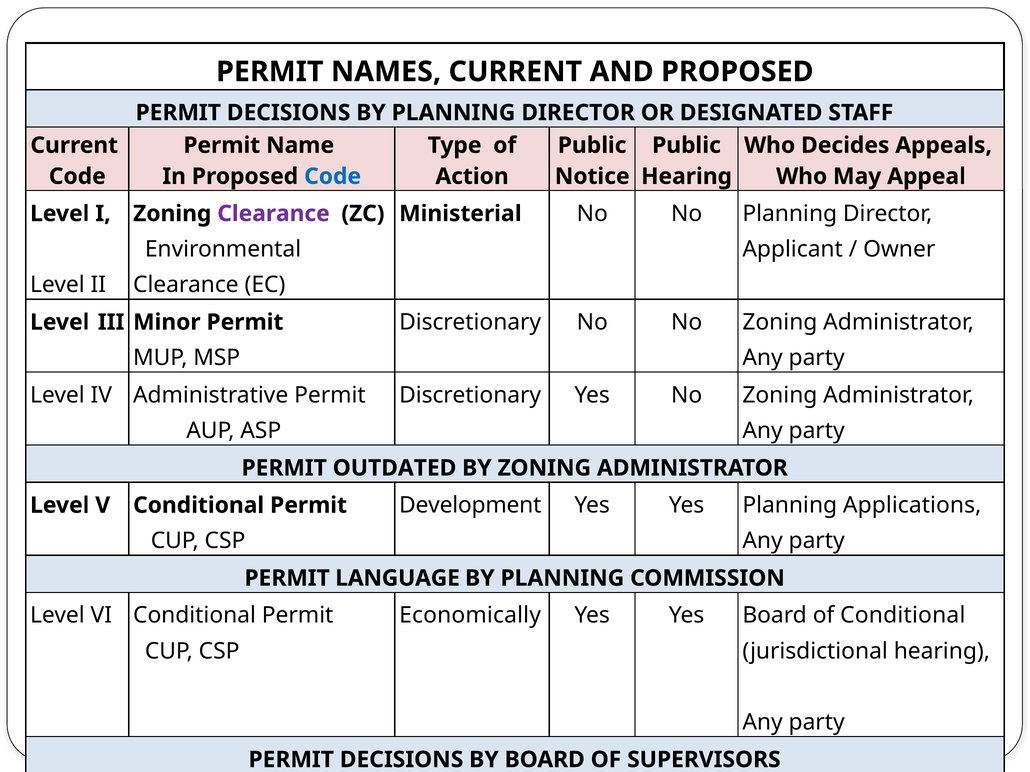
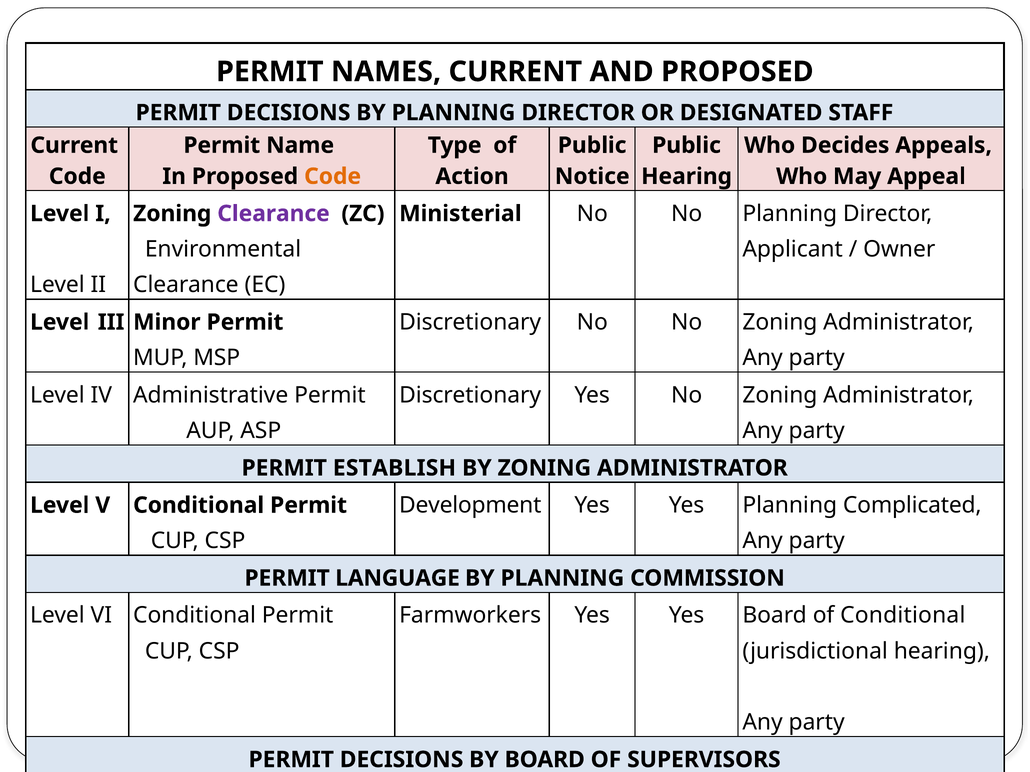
Code colour: blue -> orange (333, 176)
OUTDATED: OUTDATED -> ESTABLISH (394, 468)
Applications: Applications -> Complicated (912, 506)
Economically: Economically -> Farmworkers (470, 616)
